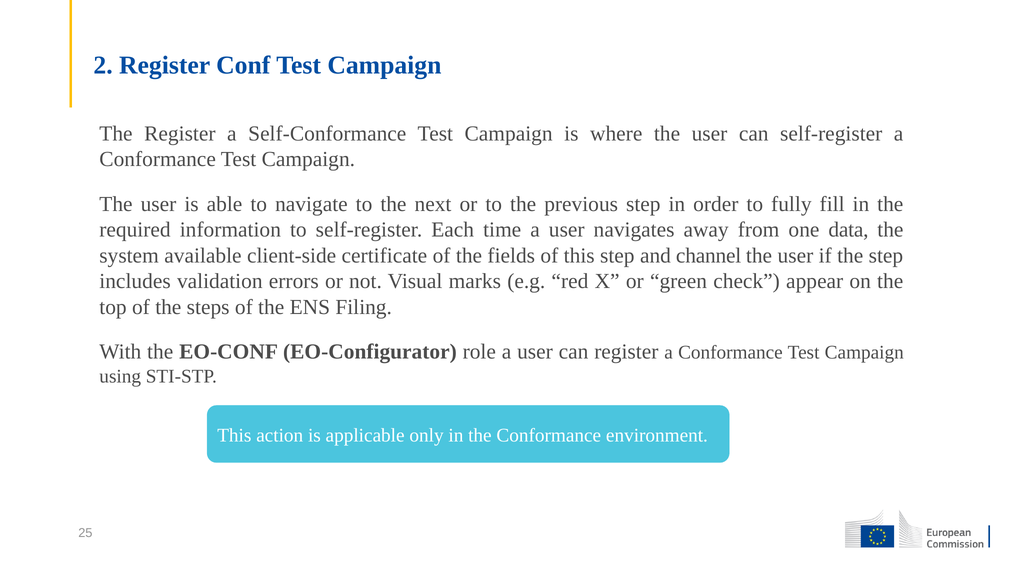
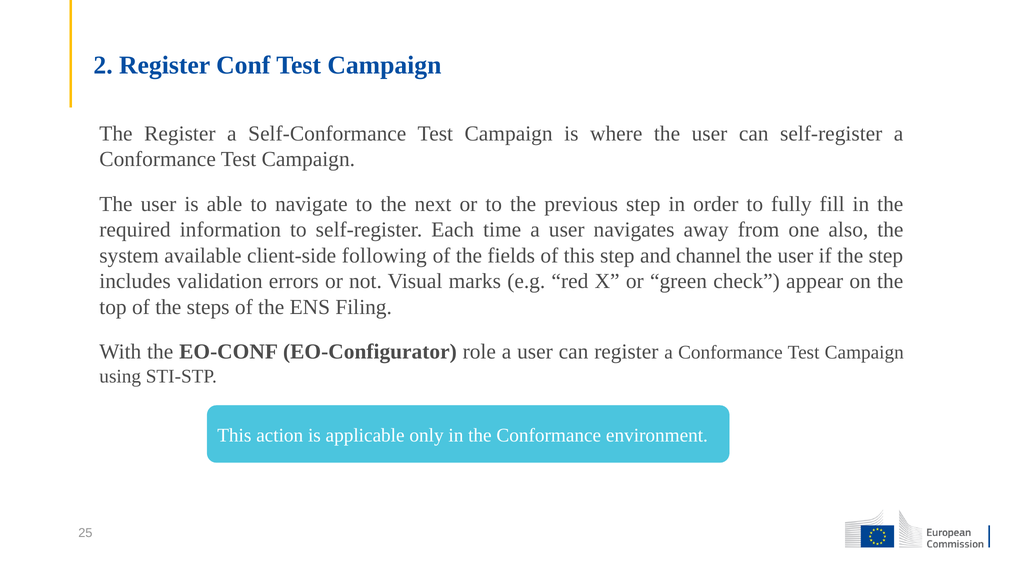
data: data -> also (848, 230)
certificate: certificate -> following (384, 255)
